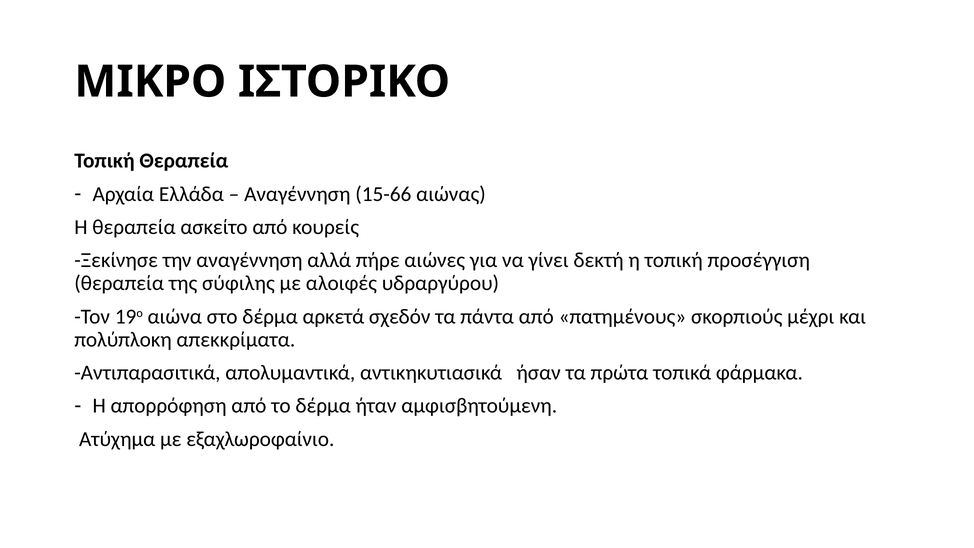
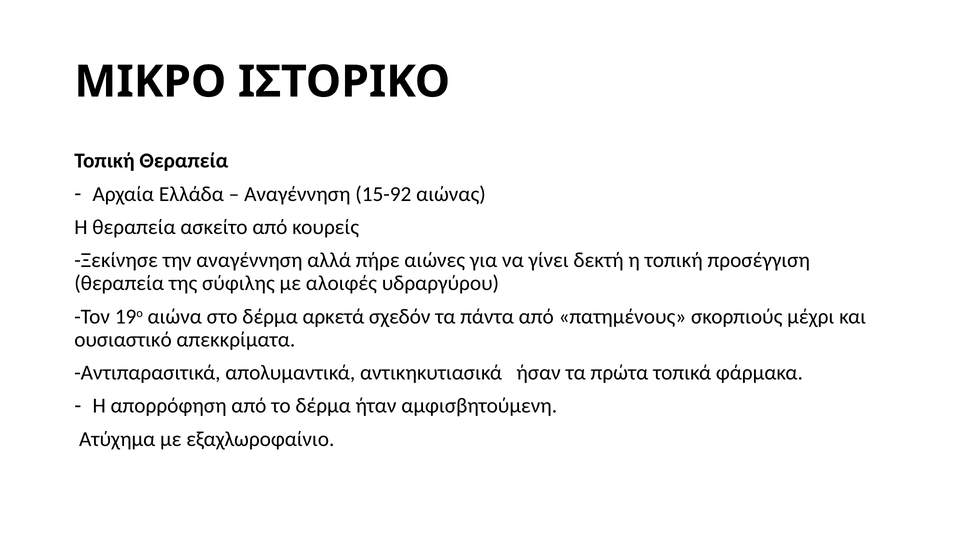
15-66: 15-66 -> 15-92 (383, 194)
πολύπλοκη: πολύπλοκη -> ουσιαστικό (123, 340)
